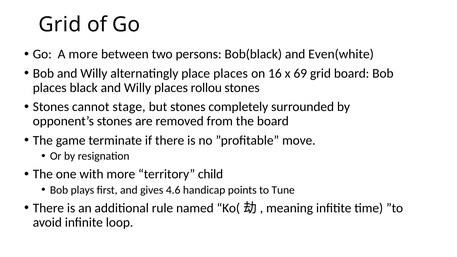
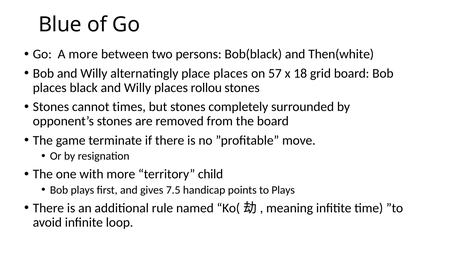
Grid: Grid -> Blue (60, 25)
Even(white: Even(white -> Then(white (341, 54)
16: 16 -> 57 (275, 73)
69: 69 -> 18 (300, 73)
stage: stage -> times (129, 107)
4.6: 4.6 -> 7.5 (173, 190)
to Tune: Tune -> Plays (283, 190)
